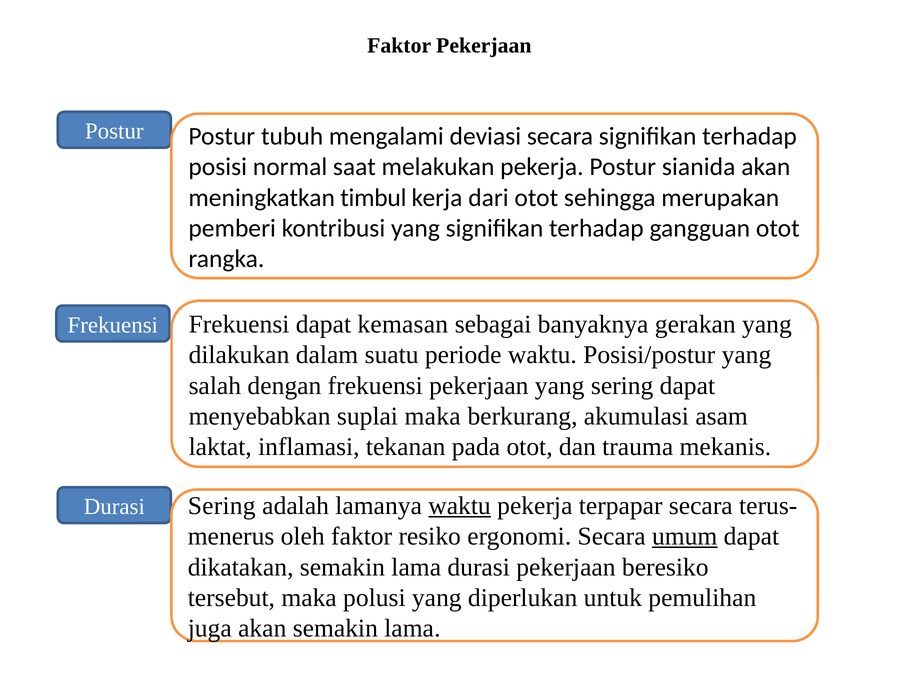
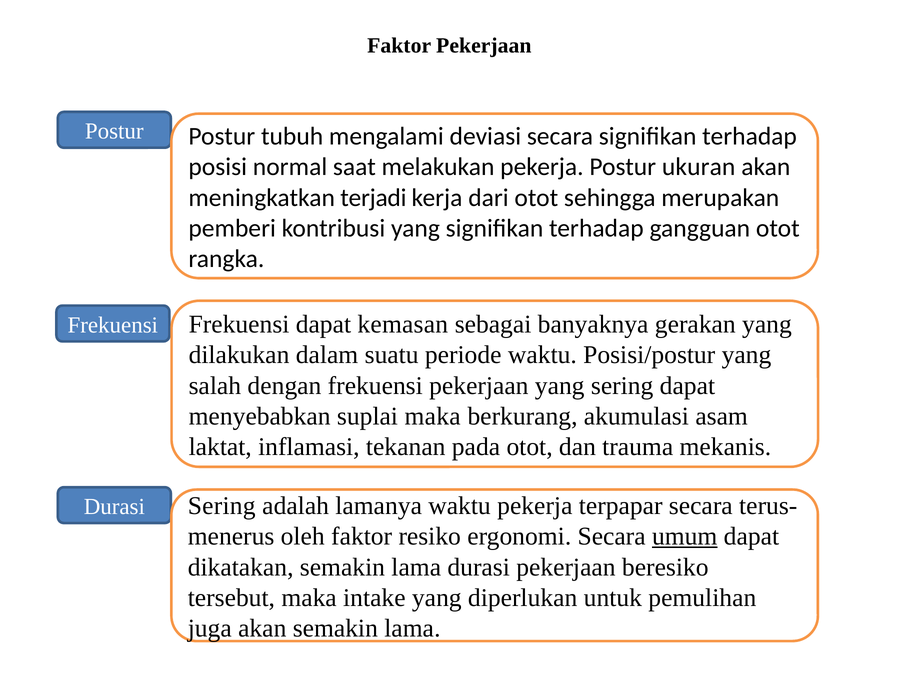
sianida: sianida -> ukuran (699, 167)
timbul: timbul -> terjadi (373, 198)
waktu underline: present -> none (460, 506)
polusi: polusi -> intake (374, 598)
